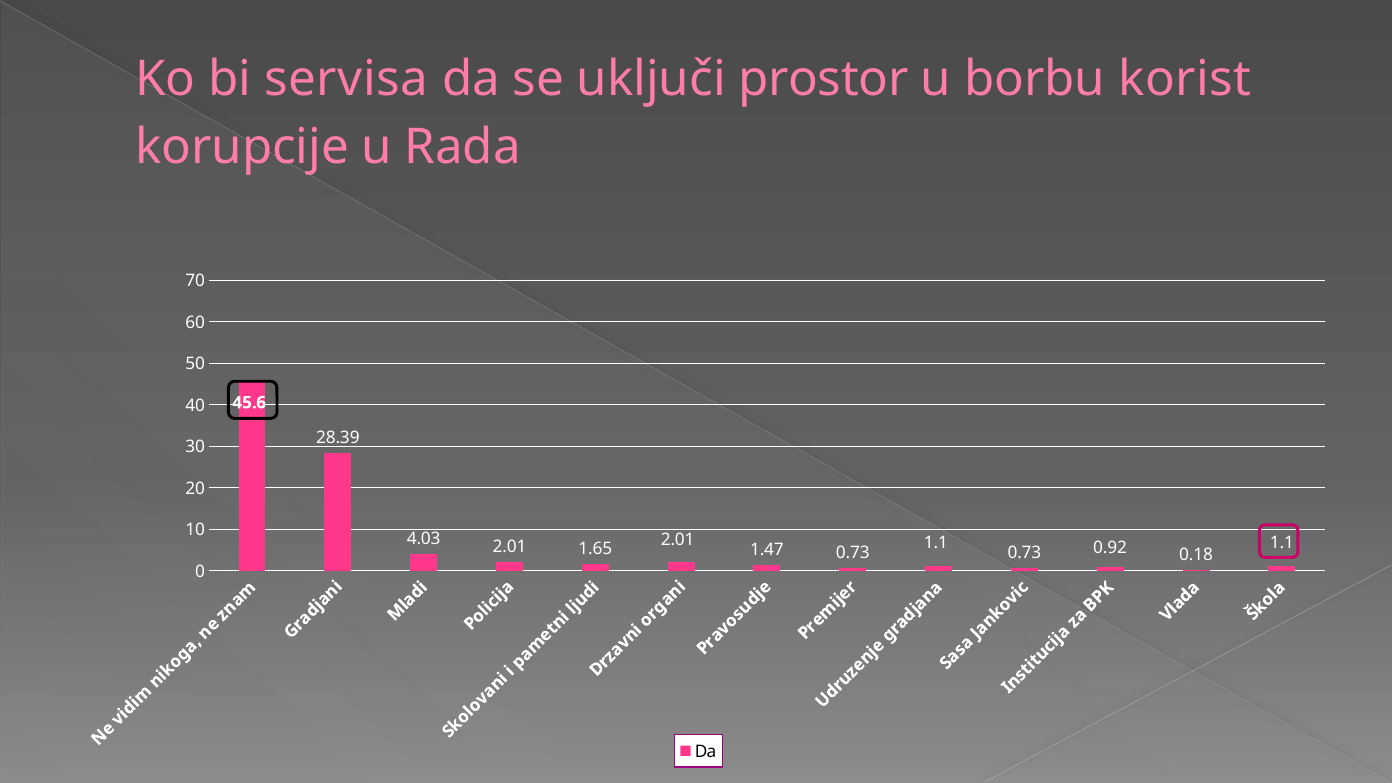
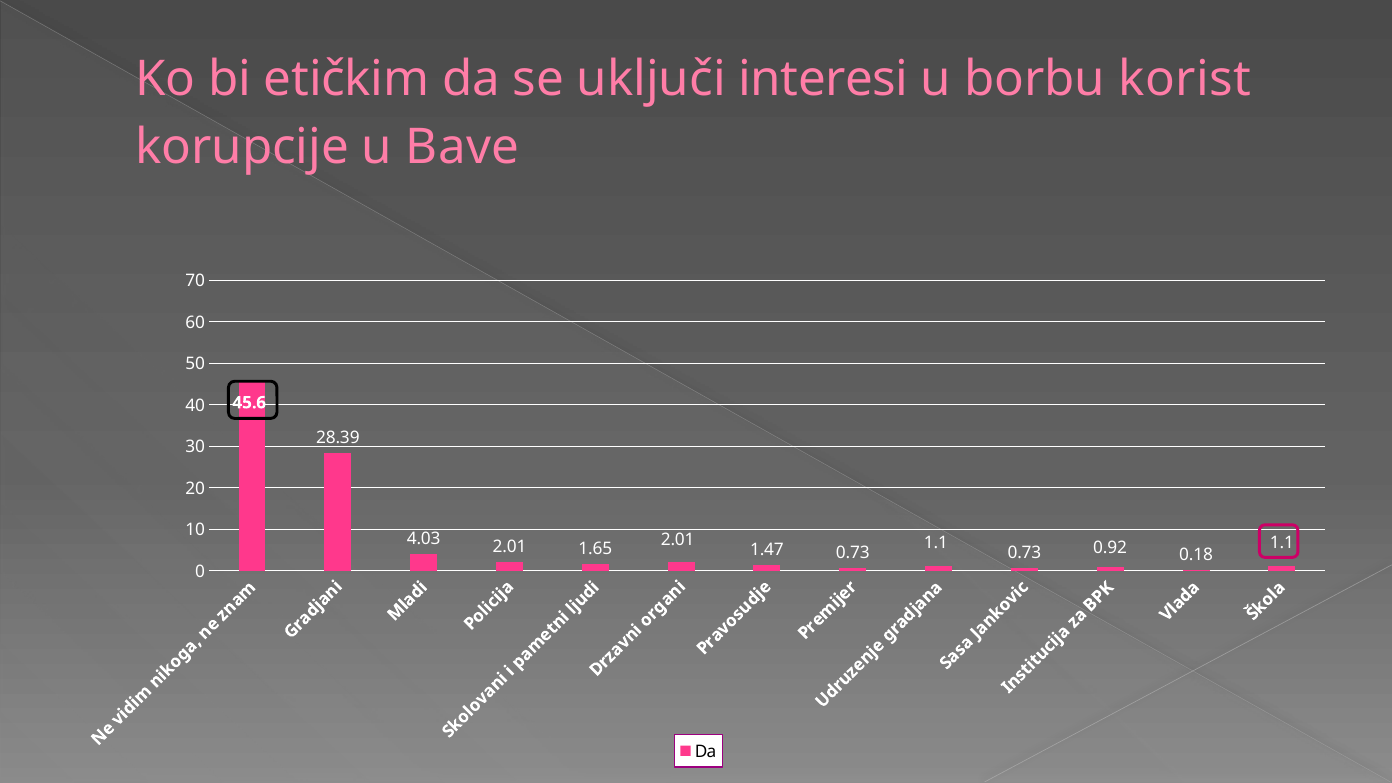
servisa: servisa -> etičkim (347, 80)
prostor: prostor -> interesi (824, 80)
Rada: Rada -> Bave (463, 147)
